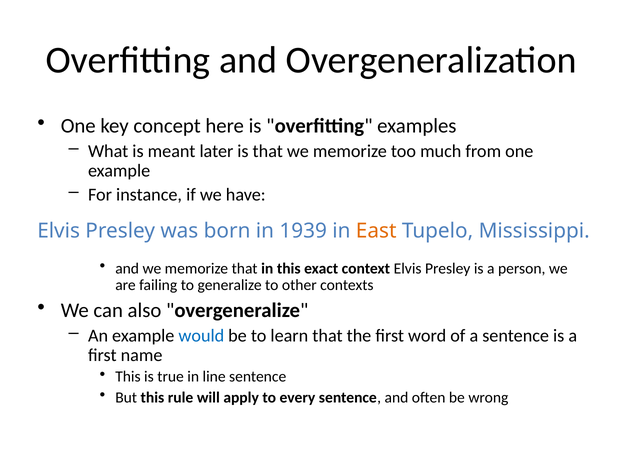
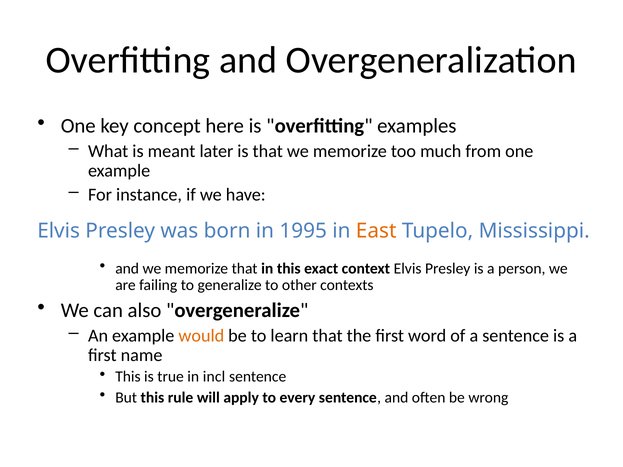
1939: 1939 -> 1995 (303, 231)
would colour: blue -> orange (201, 336)
line: line -> incl (214, 377)
